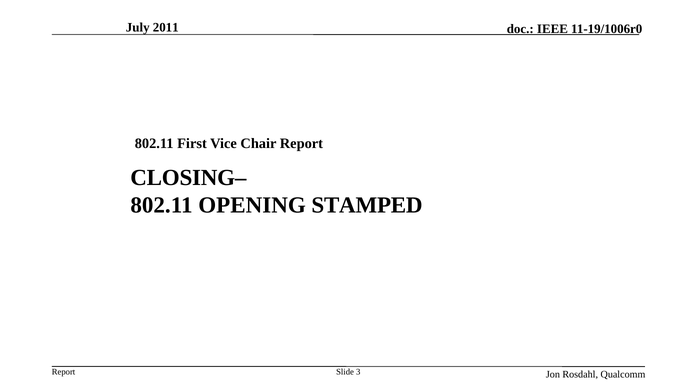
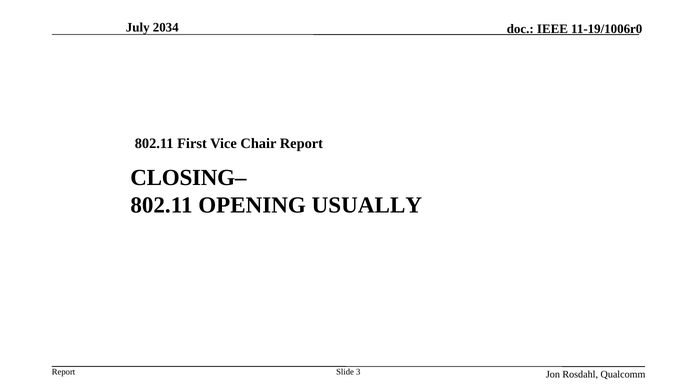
2011: 2011 -> 2034 (166, 28)
STAMPED: STAMPED -> USUALLY (367, 205)
